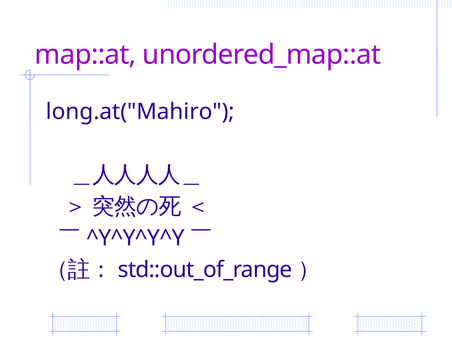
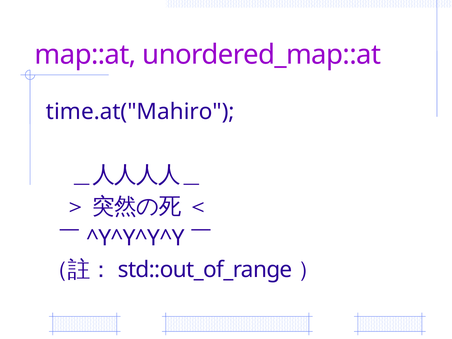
long.at("Mahiro: long.at("Mahiro -> time.at("Mahiro (140, 112)
